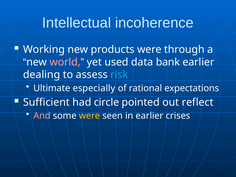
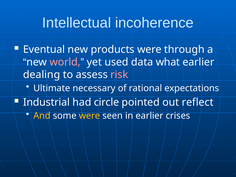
Working: Working -> Eventual (44, 50)
bank: bank -> what (168, 62)
risk colour: light blue -> pink (119, 75)
especially: especially -> necessary (94, 88)
Sufficient: Sufficient -> Industrial (46, 102)
And colour: pink -> yellow (42, 116)
